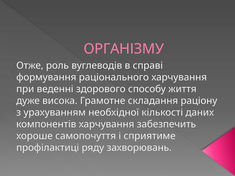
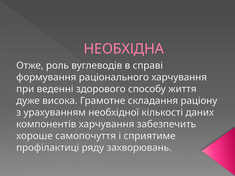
ОРГАНІЗМУ: ОРГАНІЗМУ -> НЕОБХІДНА (124, 49)
